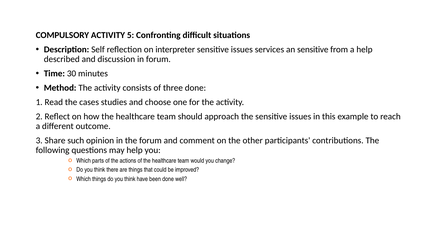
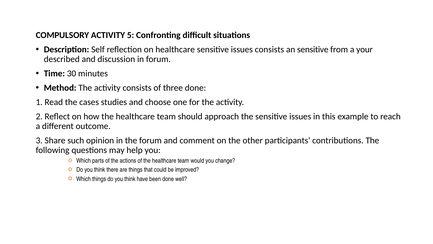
on interpreter: interpreter -> healthcare (175, 49)
issues services: services -> consists (269, 49)
a help: help -> your (365, 49)
